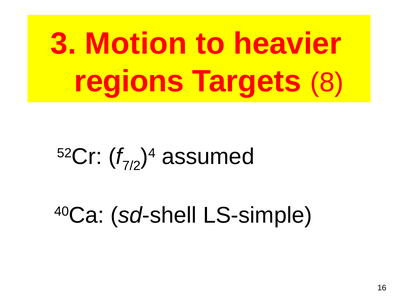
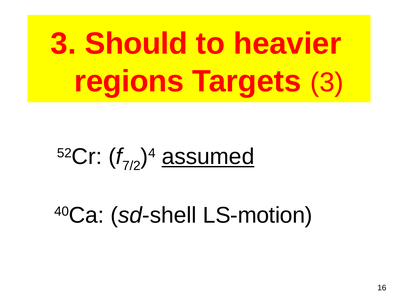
Motion: Motion -> Should (136, 44)
Targets 8: 8 -> 3 (327, 82)
assumed underline: none -> present (208, 157)
LS-simple: LS-simple -> LS-motion (258, 215)
